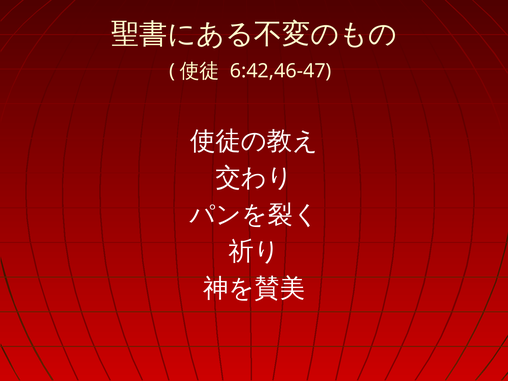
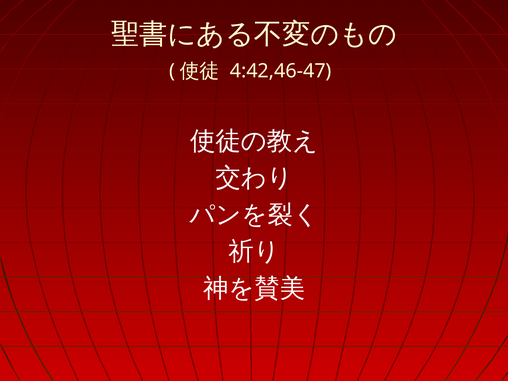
6:42,46-47: 6:42,46-47 -> 4:42,46-47 (281, 71)
